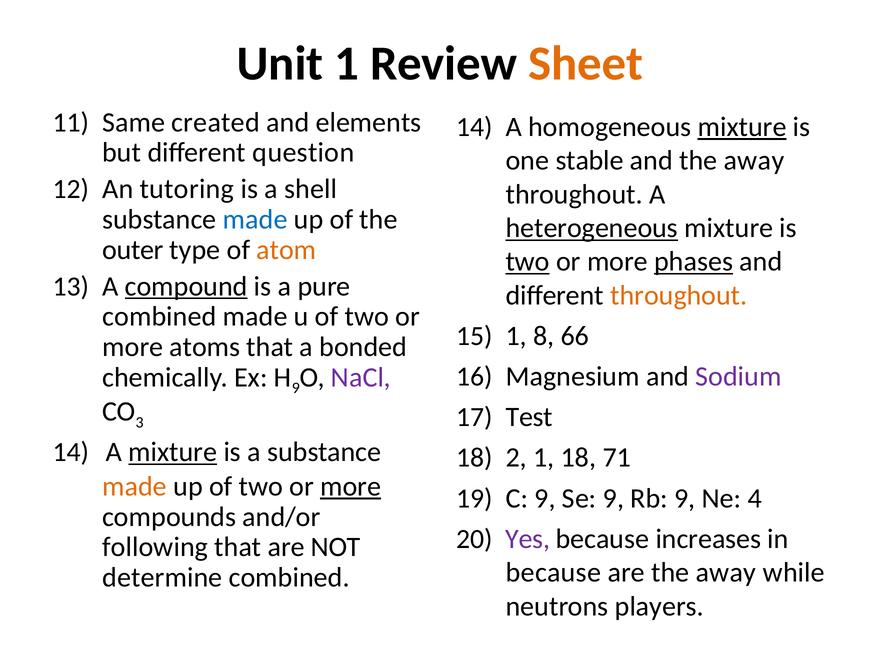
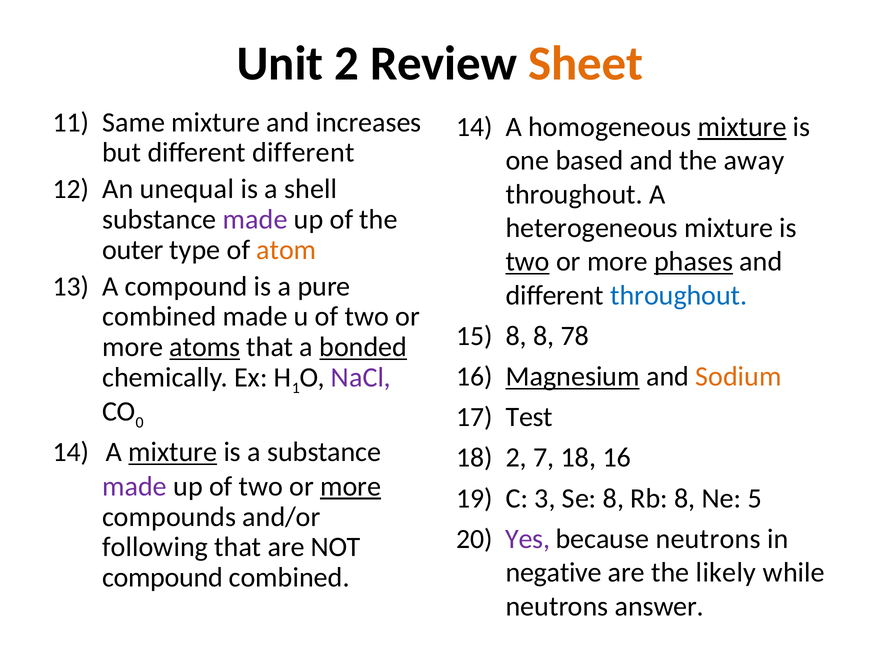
Unit 1: 1 -> 2 (347, 64)
Same created: created -> mixture (216, 122)
elements: elements -> increases (369, 122)
different question: question -> different (303, 153)
stable: stable -> based (589, 161)
tutoring: tutoring -> unequal (187, 189)
made colour: blue -> purple (255, 219)
heterogeneous underline: present -> none (592, 228)
compound underline: present -> none (186, 286)
throughout colour: orange -> blue (679, 295)
1: 1 -> 8 (516, 336)
66: 66 -> 78 (575, 336)
atoms underline: none -> present (205, 347)
bonded underline: none -> present (363, 347)
Magnesium underline: none -> present (573, 377)
Sodium colour: purple -> orange (738, 377)
9: 9 -> 1 (296, 388)
3: 3 -> 0 (140, 423)
2 1: 1 -> 7 (544, 458)
18 71: 71 -> 16 (617, 458)
made colour: orange -> purple (135, 486)
C 9: 9 -> 3 (545, 498)
Se 9: 9 -> 8 (613, 498)
Rb 9: 9 -> 8 (685, 498)
4: 4 -> 5 (755, 498)
because increases: increases -> neutrons (708, 539)
because: because -> negative (554, 573)
are the away: away -> likely (726, 573)
determine: determine -> compound (163, 577)
players: players -> answer (659, 606)
